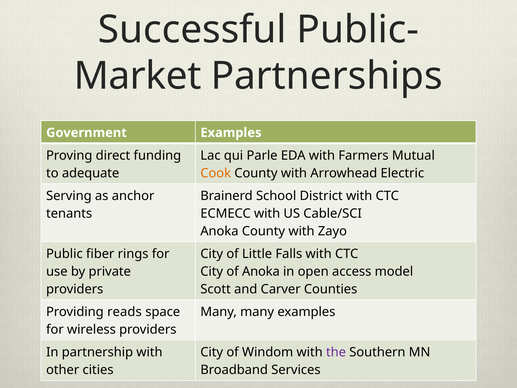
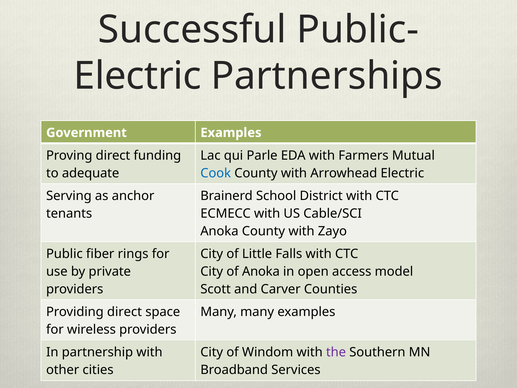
Market: Market -> Electric (138, 76)
Cook colour: orange -> blue (216, 173)
Providing reads: reads -> direct (124, 312)
